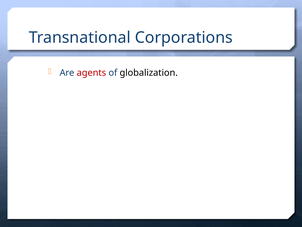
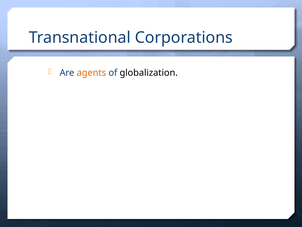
agents colour: red -> orange (91, 73)
